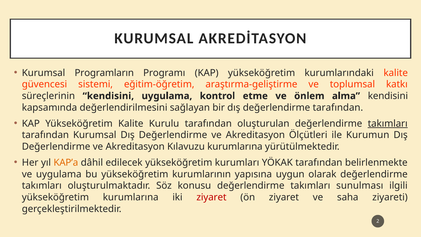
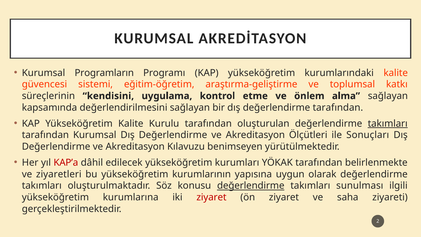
alma kendisini: kendisini -> sağlayan (388, 96)
Kurumun: Kurumun -> Sonuçları (368, 135)
Kılavuzu kurumlarına: kurumlarına -> benimseyen (235, 147)
KAP’a colour: orange -> red (66, 162)
ve uygulama: uygulama -> ziyaretleri (59, 174)
değerlendirme underline: none -> present (251, 186)
